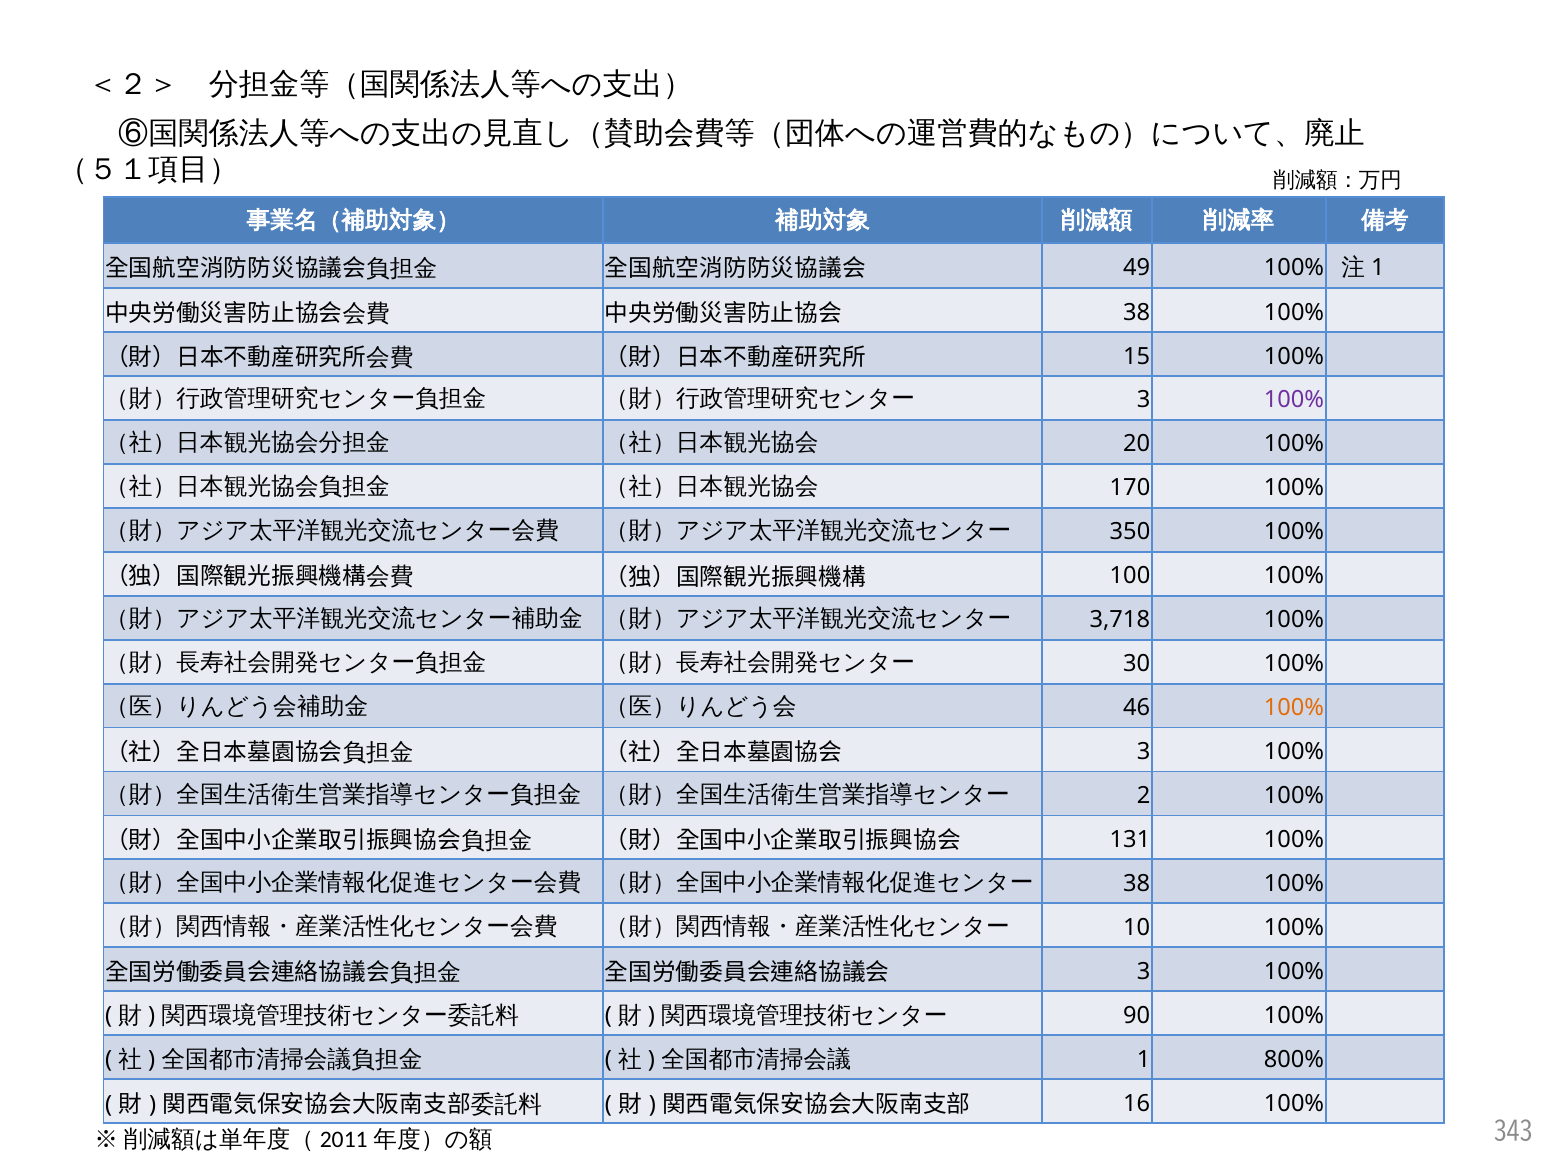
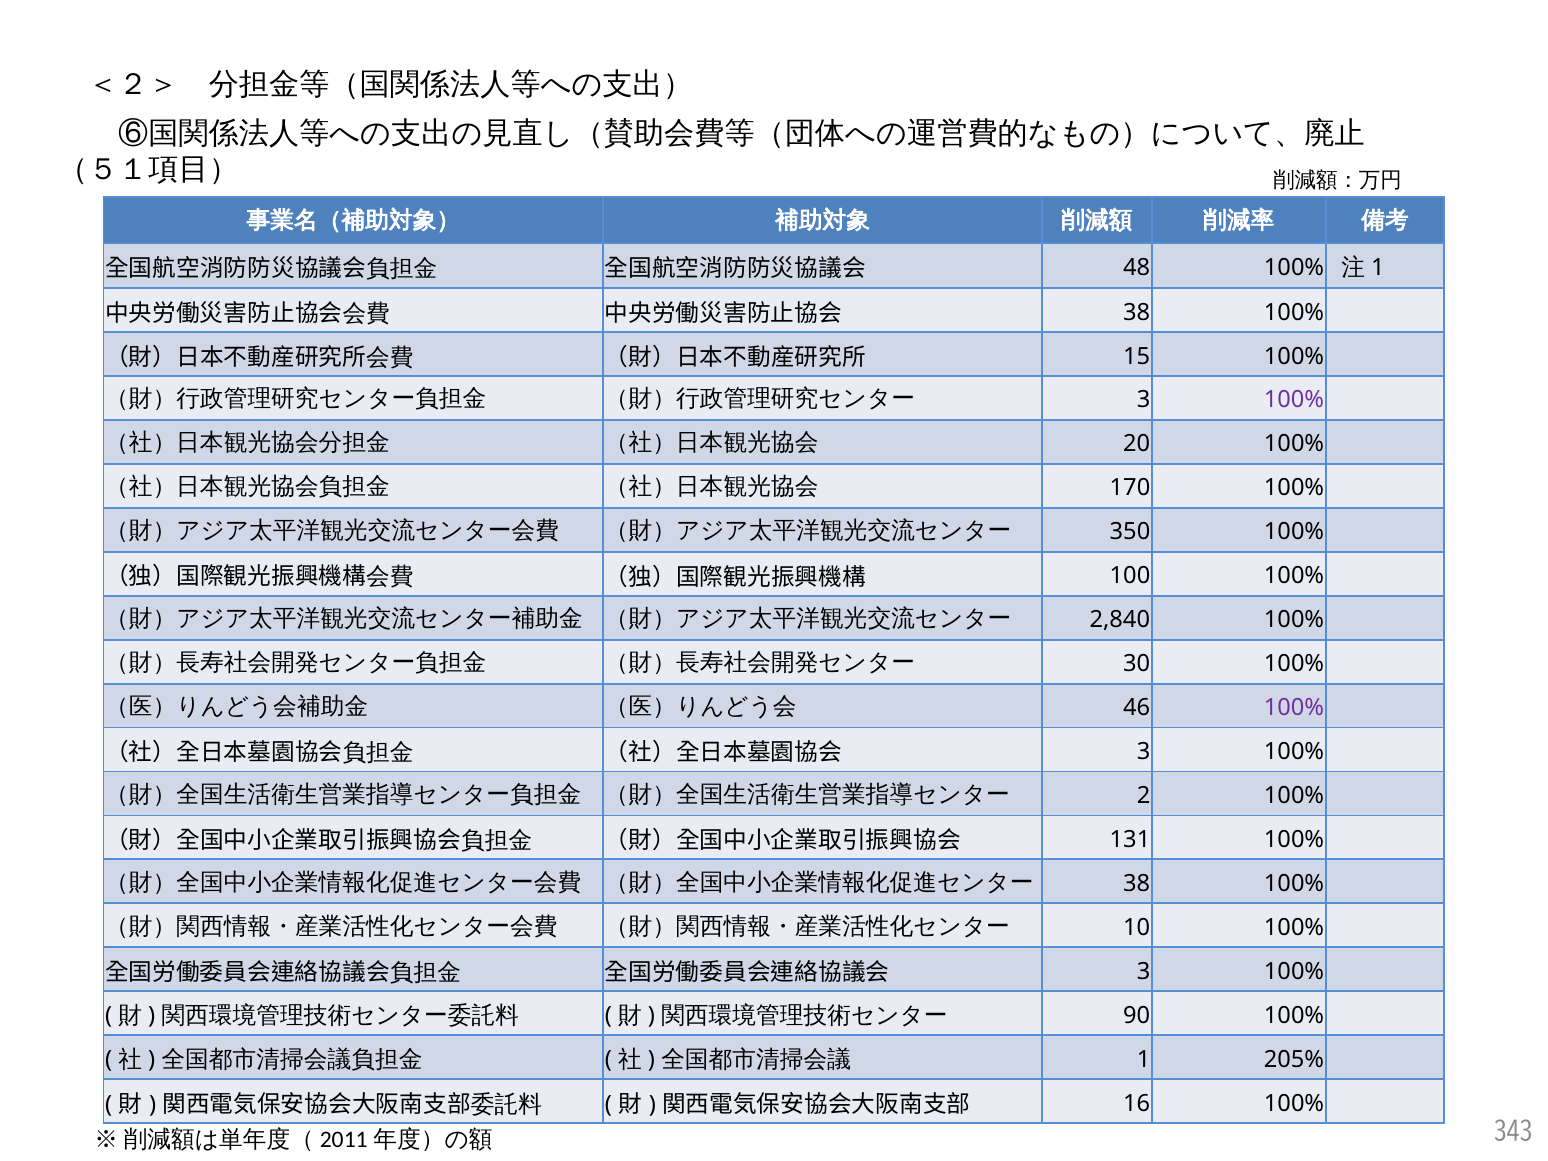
49: 49 -> 48 (1137, 268)
3,718: 3,718 -> 2,840 (1120, 620)
100% colour: orange -> purple (1294, 708)
800%: 800% -> 205% (1294, 1059)
